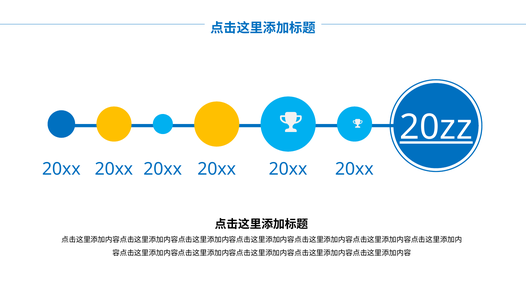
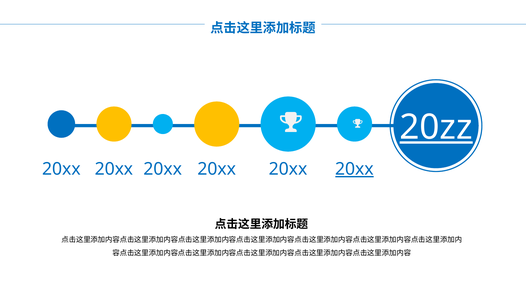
20xx underline: none -> present (355, 169)
